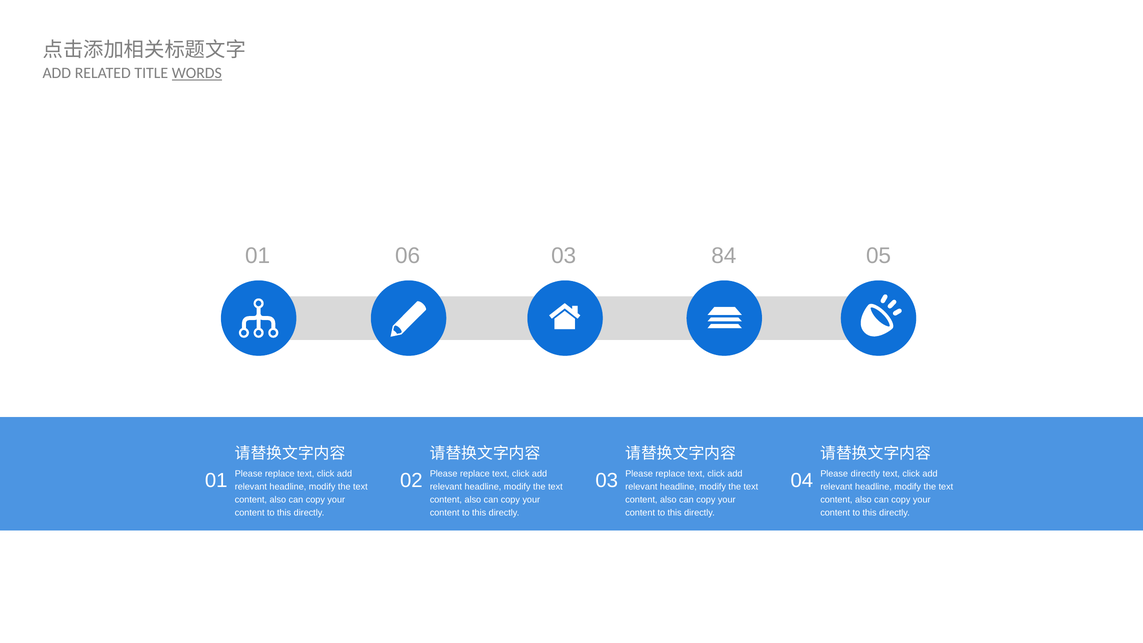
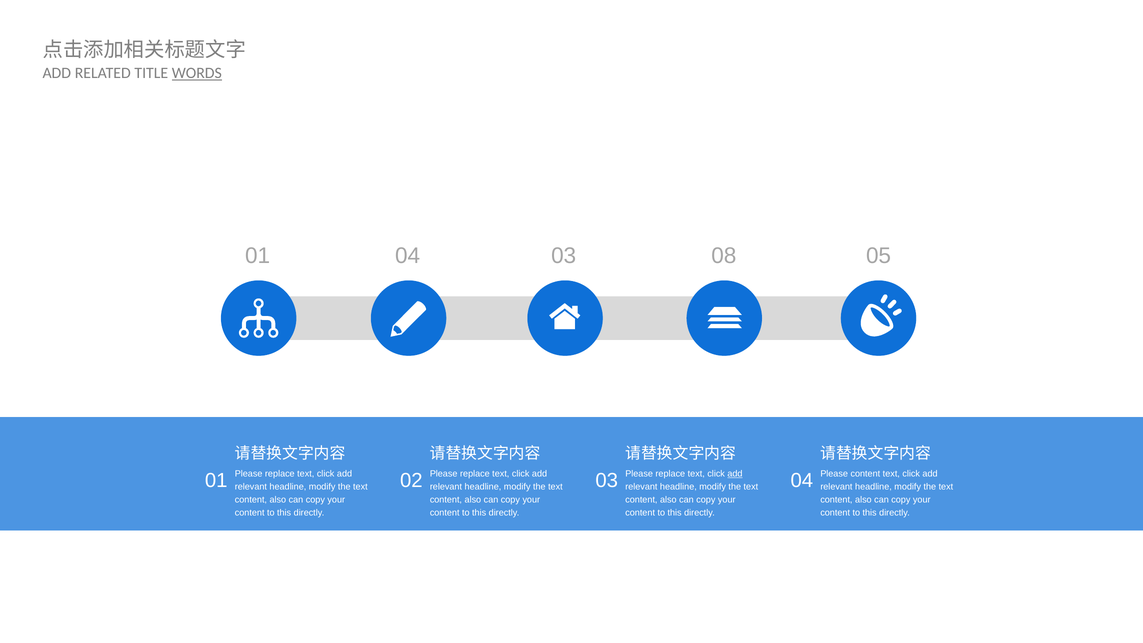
01 06: 06 -> 04 (408, 256)
84: 84 -> 08 (724, 256)
add underline: none -> present (735, 474)
Please directly: directly -> content (865, 474)
